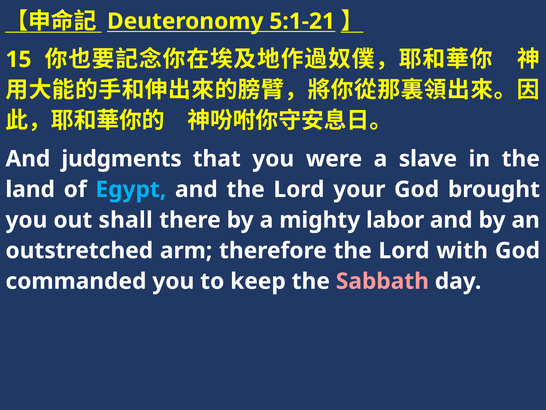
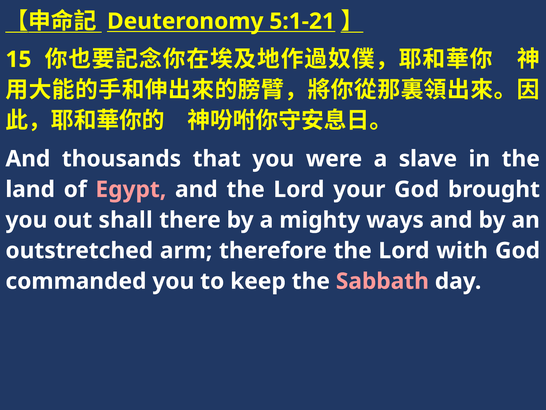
judgments: judgments -> thousands (121, 159)
Egypt colour: light blue -> pink (131, 189)
labor: labor -> ways (395, 220)
